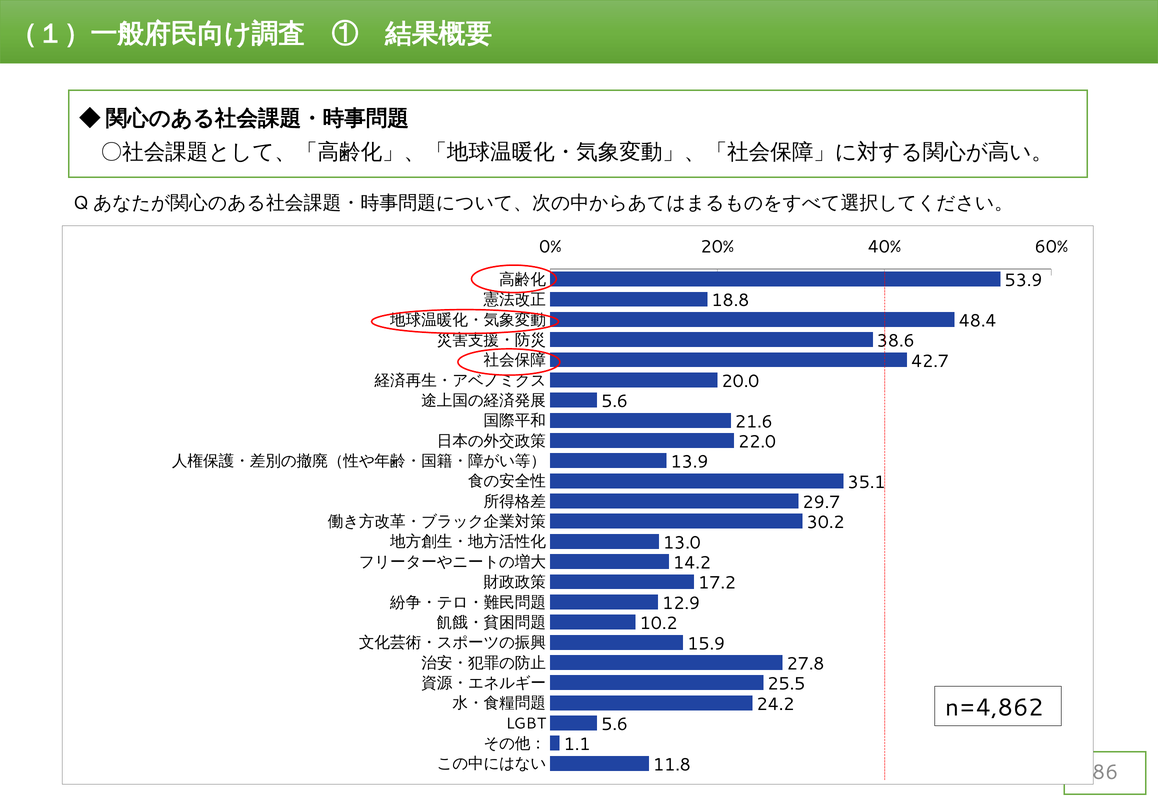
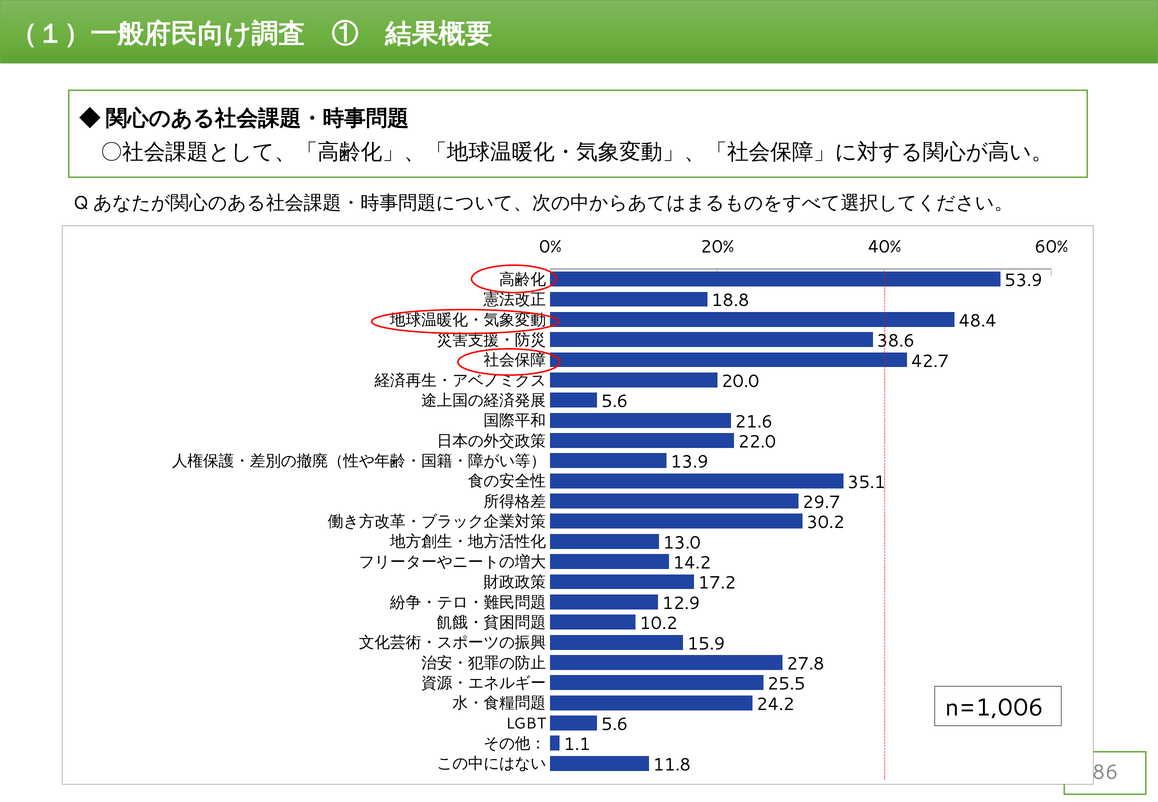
n=4,862: n=4,862 -> n=1,006 (995, 707)
